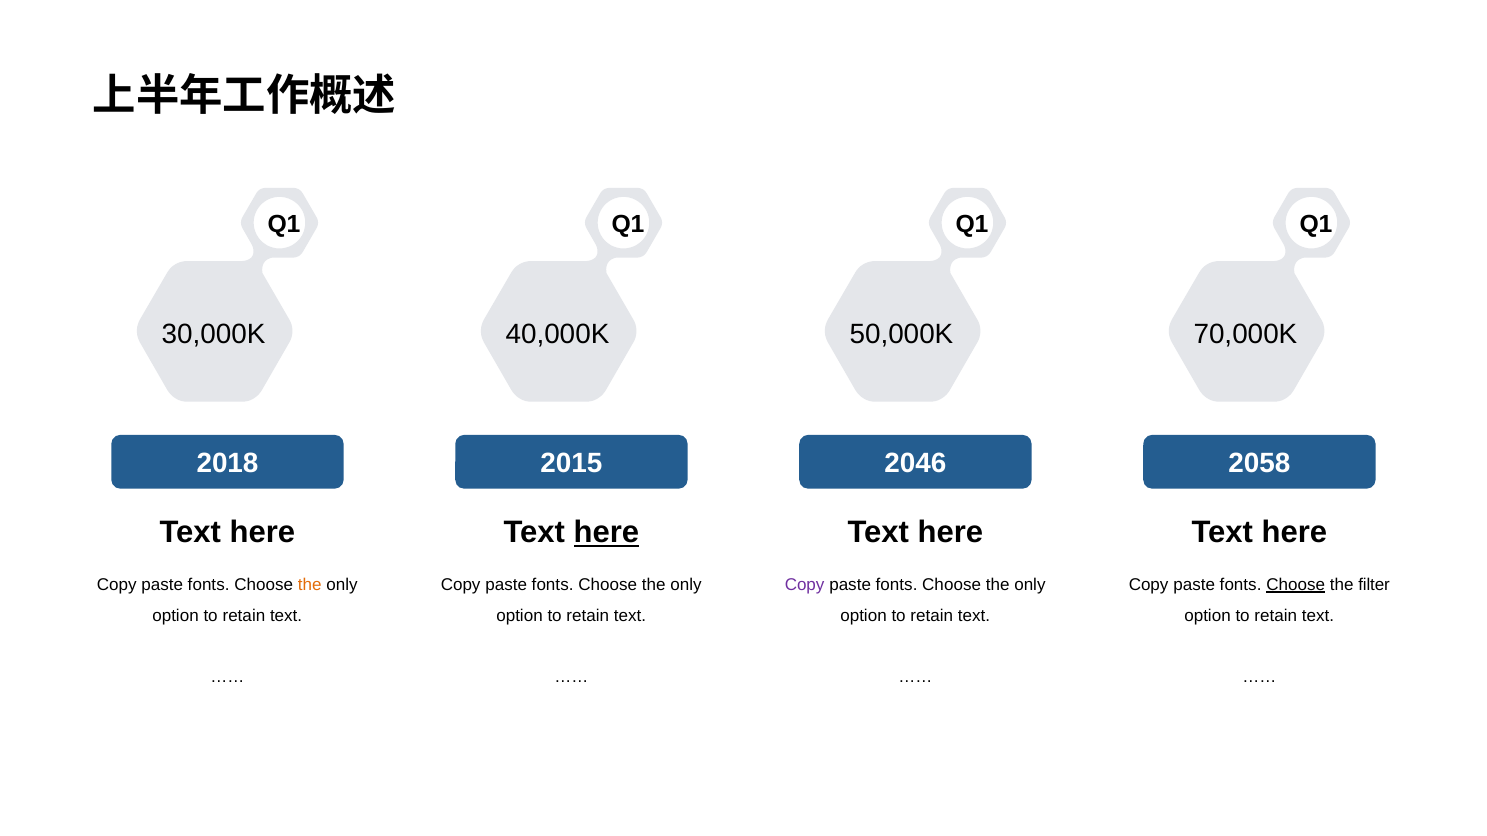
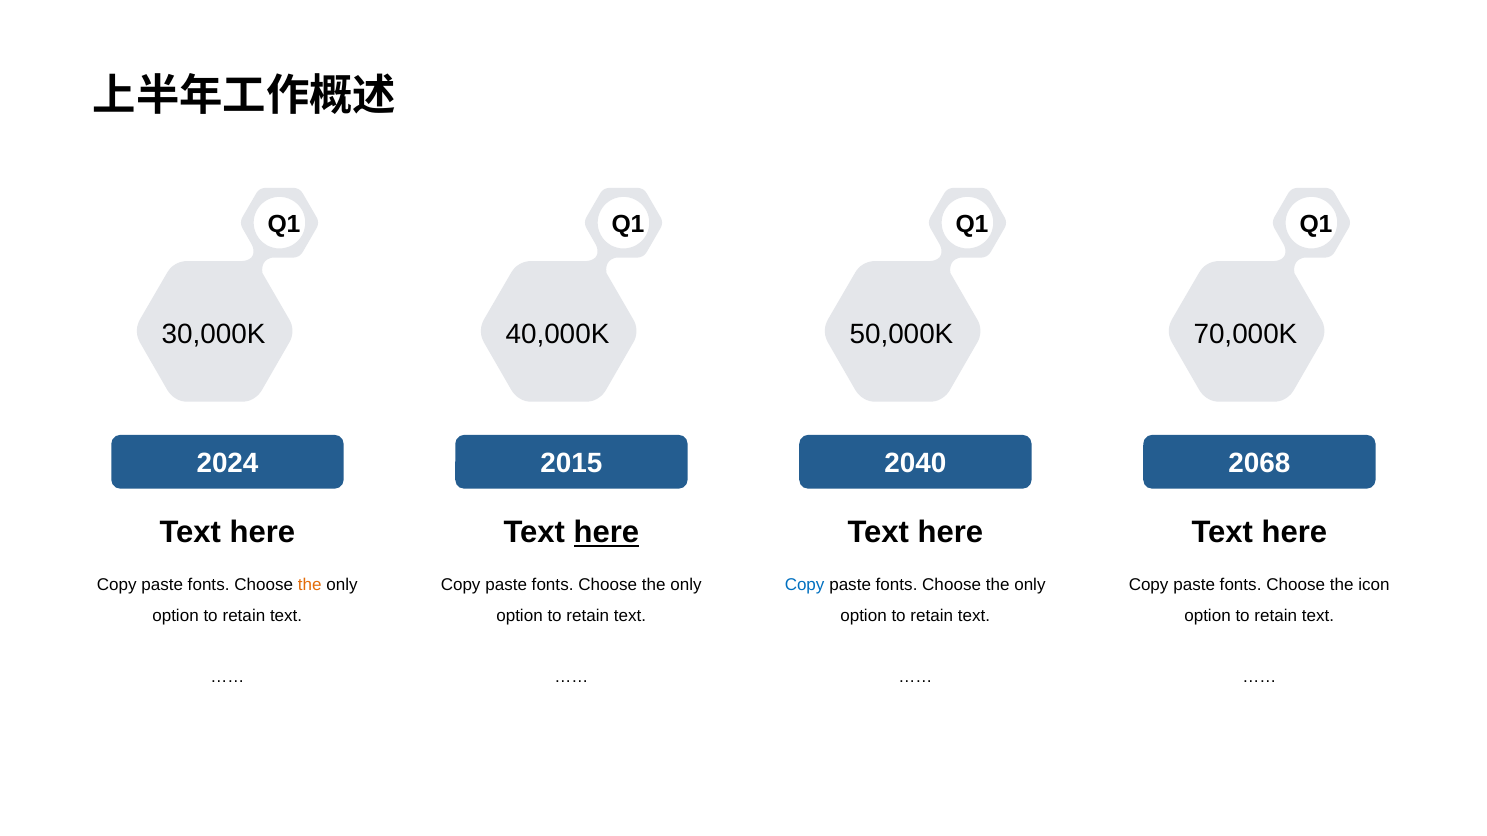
2018: 2018 -> 2024 (228, 464)
2046: 2046 -> 2040 (915, 464)
2058: 2058 -> 2068 (1259, 464)
Copy colour: purple -> blue (805, 585)
Choose underline: present -> none (1296, 585)
filter: filter -> icon (1374, 585)
